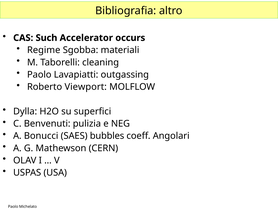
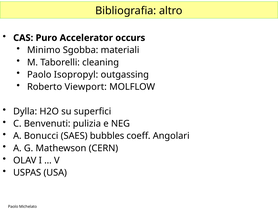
Such: Such -> Puro (46, 38)
Regime: Regime -> Minimo (44, 50)
Lavapiatti: Lavapiatti -> Isopropyl (76, 74)
